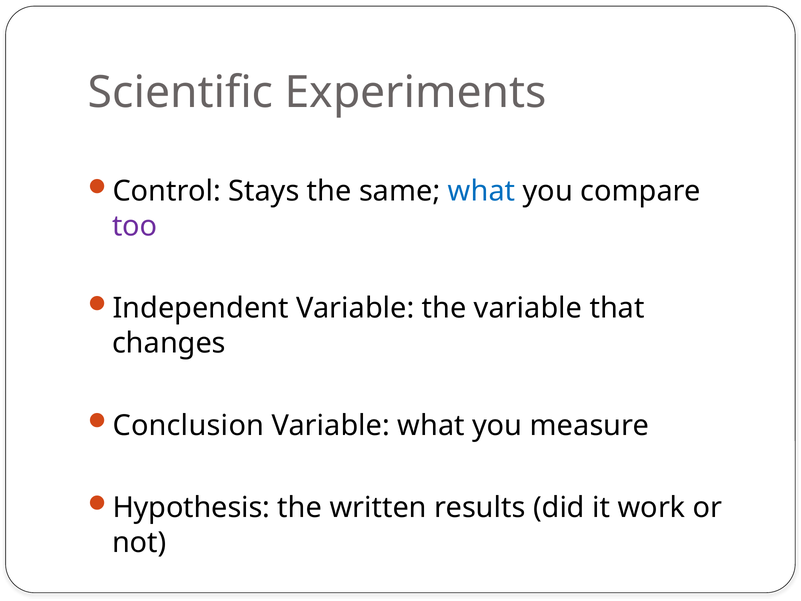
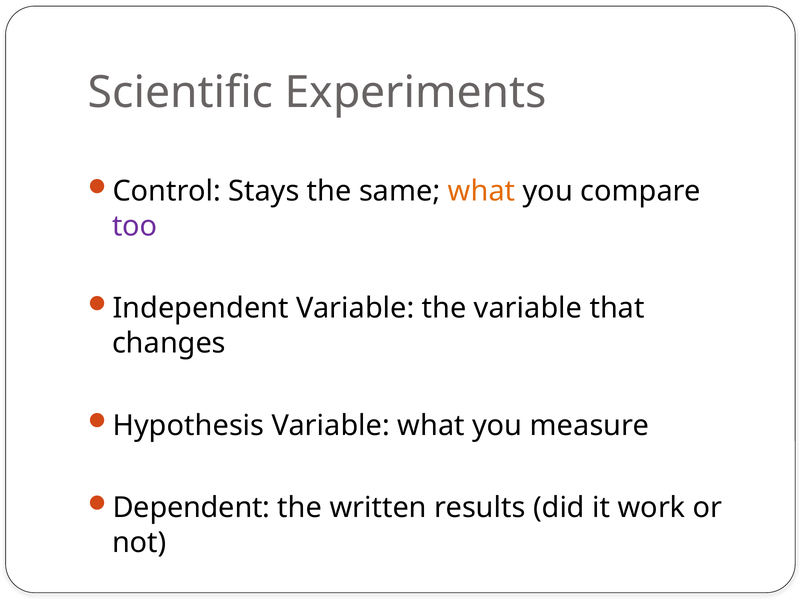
what colour: blue -> orange (482, 191)
Conclusion: Conclusion -> Hypothesis (188, 425)
Hypothesis: Hypothesis -> Dependent (191, 508)
